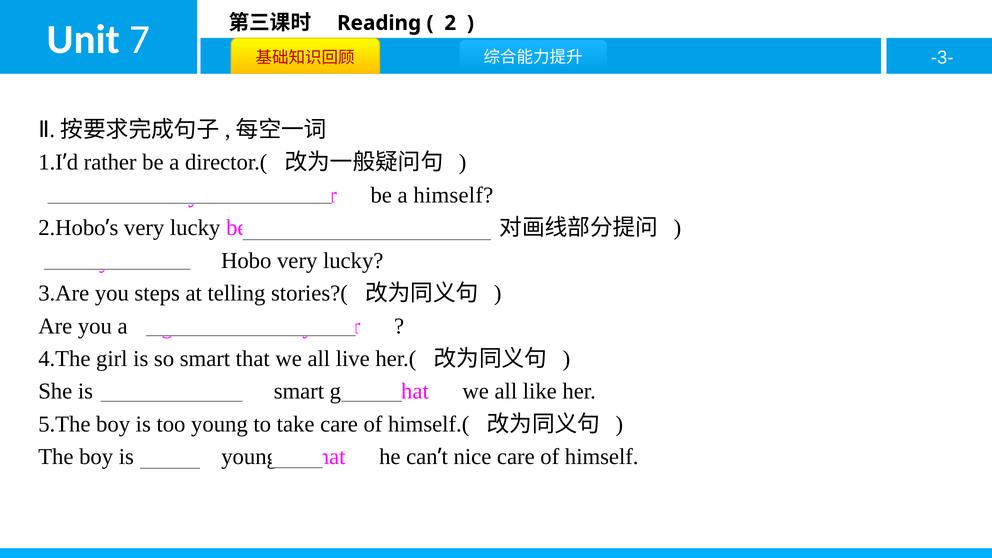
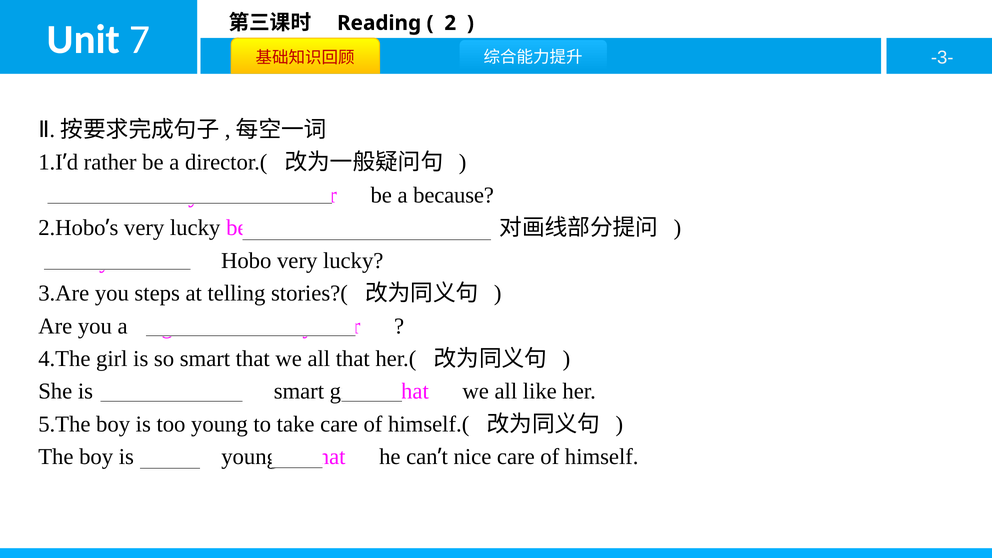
a himself: himself -> because (454, 195)
all live: live -> that (353, 359)
